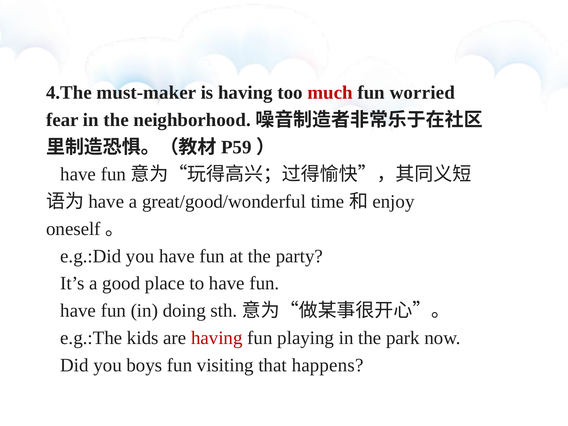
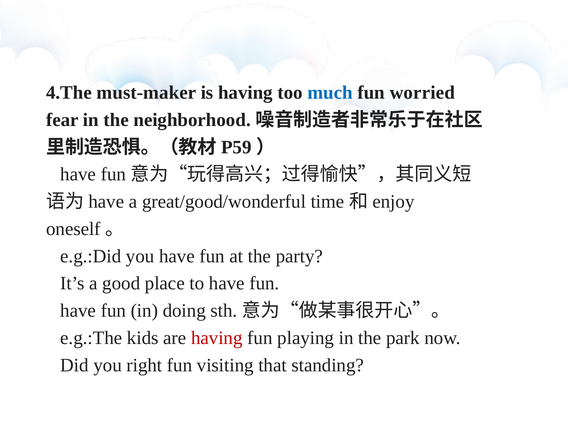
much colour: red -> blue (330, 93)
boys: boys -> right (144, 365)
happens: happens -> standing (328, 365)
